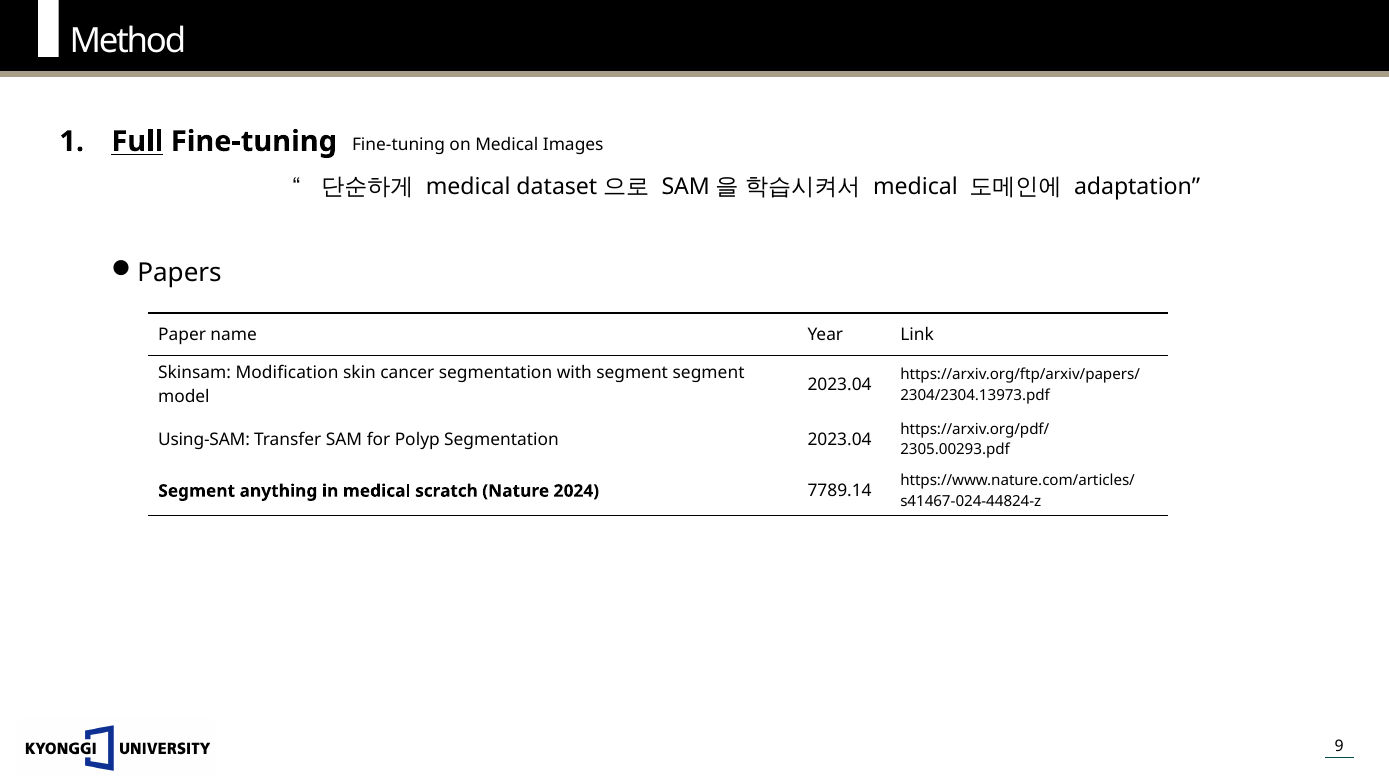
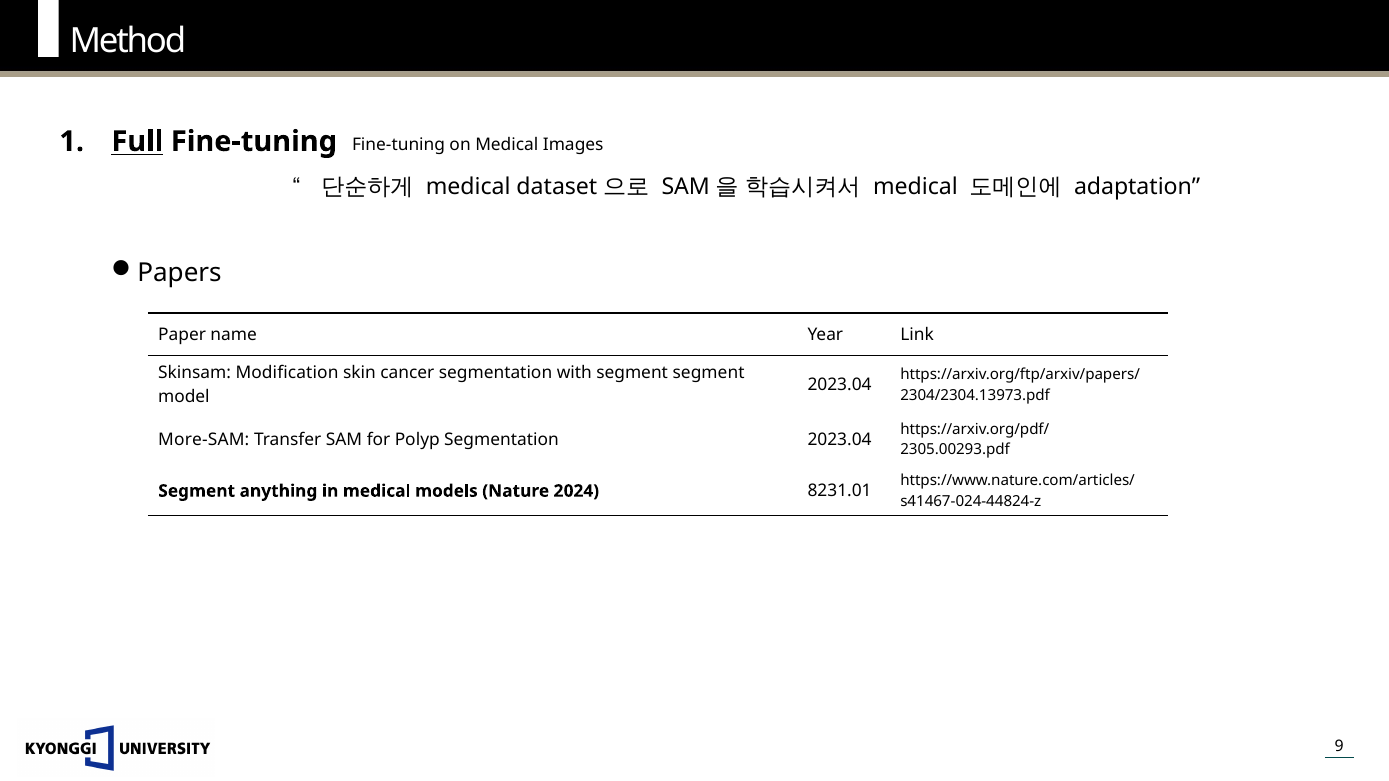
Using-SAM: Using-SAM -> More-SAM (204, 440)
scratch: scratch -> models (446, 491)
7789.14: 7789.14 -> 8231.01 (840, 491)
